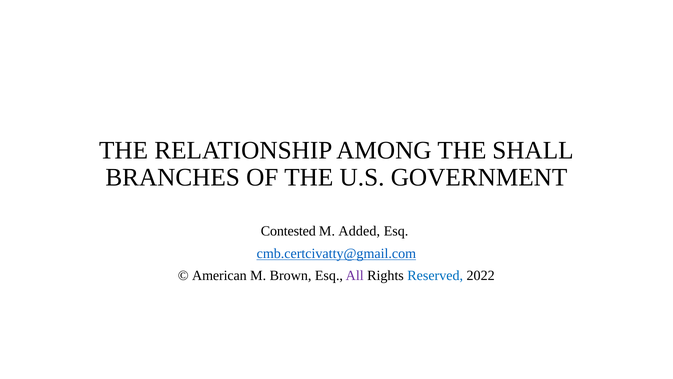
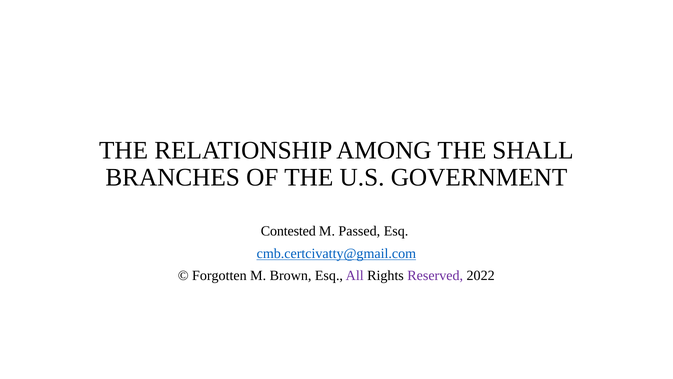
Added: Added -> Passed (359, 231)
American: American -> Forgotten (219, 275)
Reserved colour: blue -> purple (435, 275)
